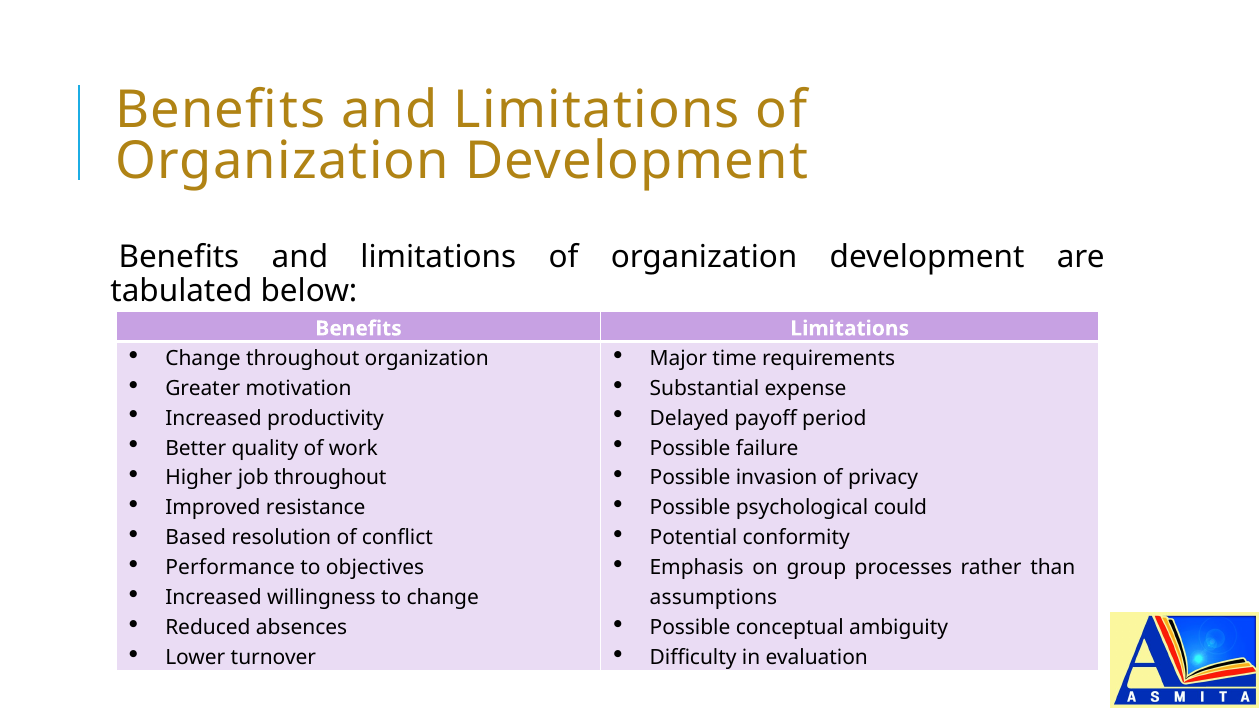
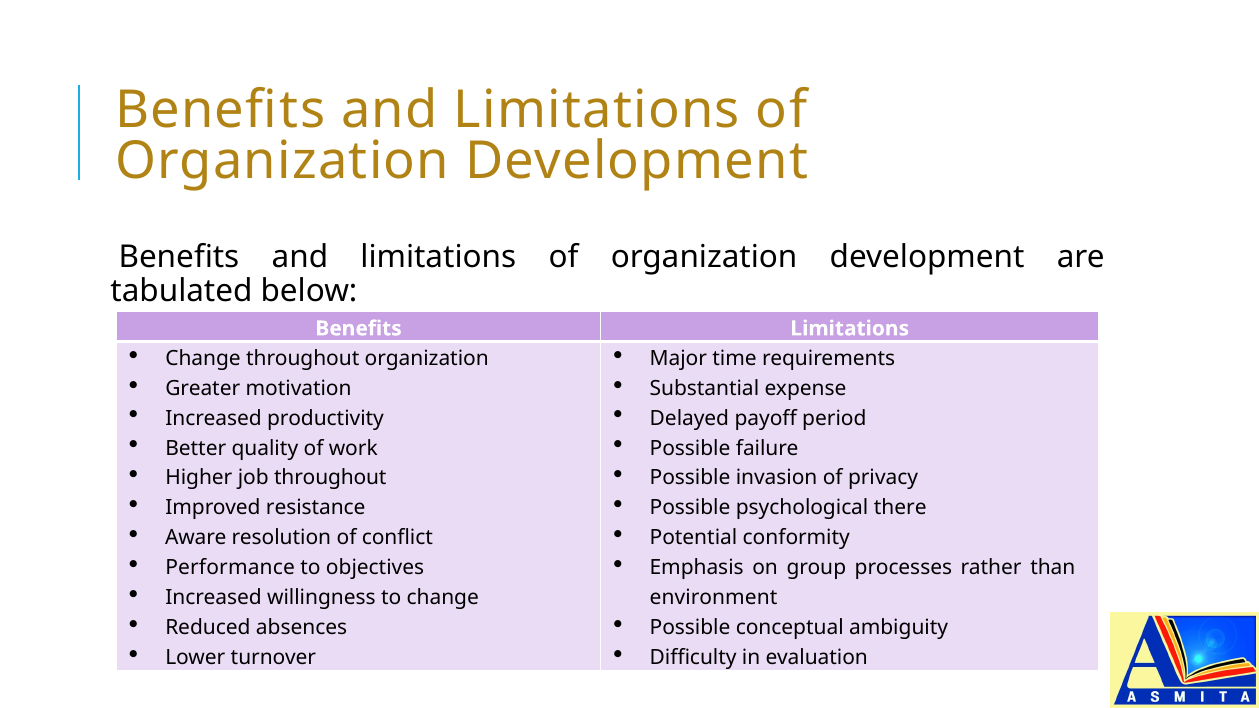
could: could -> there (900, 508)
Based: Based -> Aware (196, 538)
assumptions: assumptions -> environment (714, 598)
